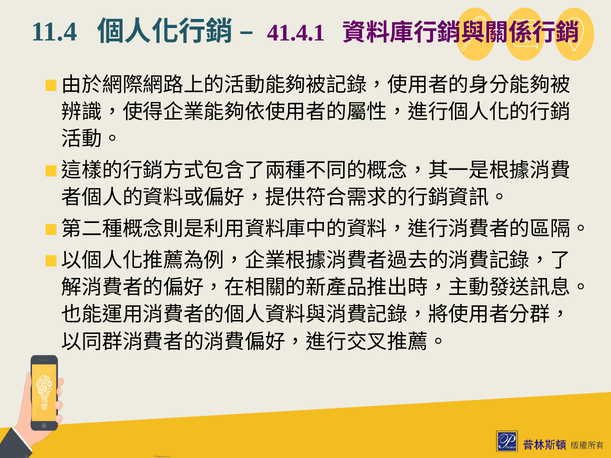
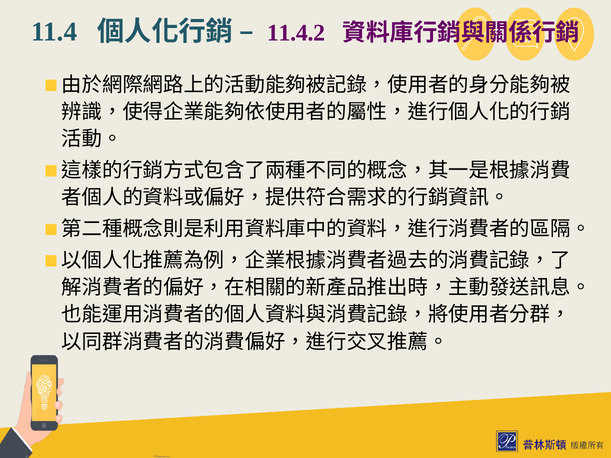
41.4.1: 41.4.1 -> 11.4.2 (296, 33)
